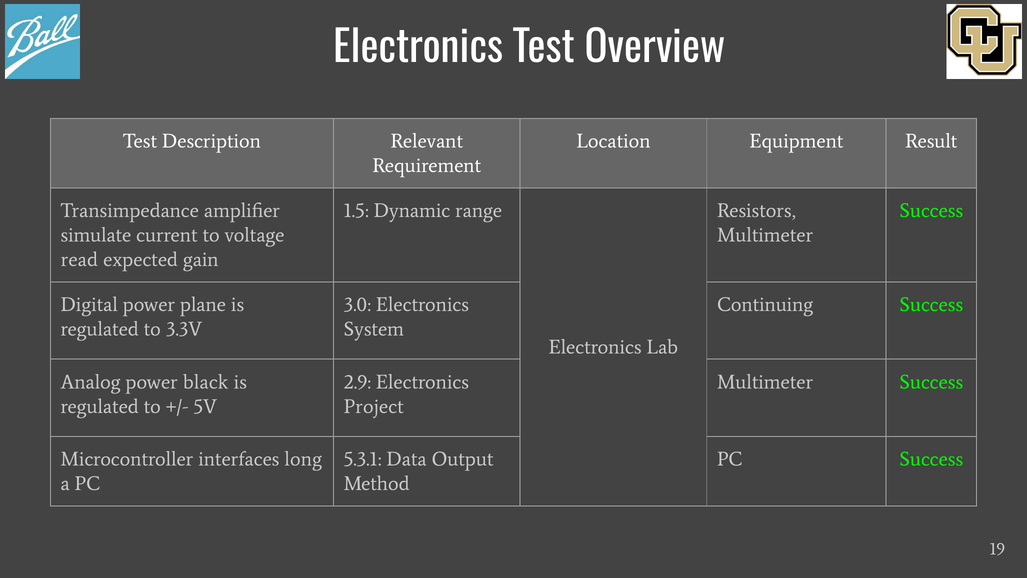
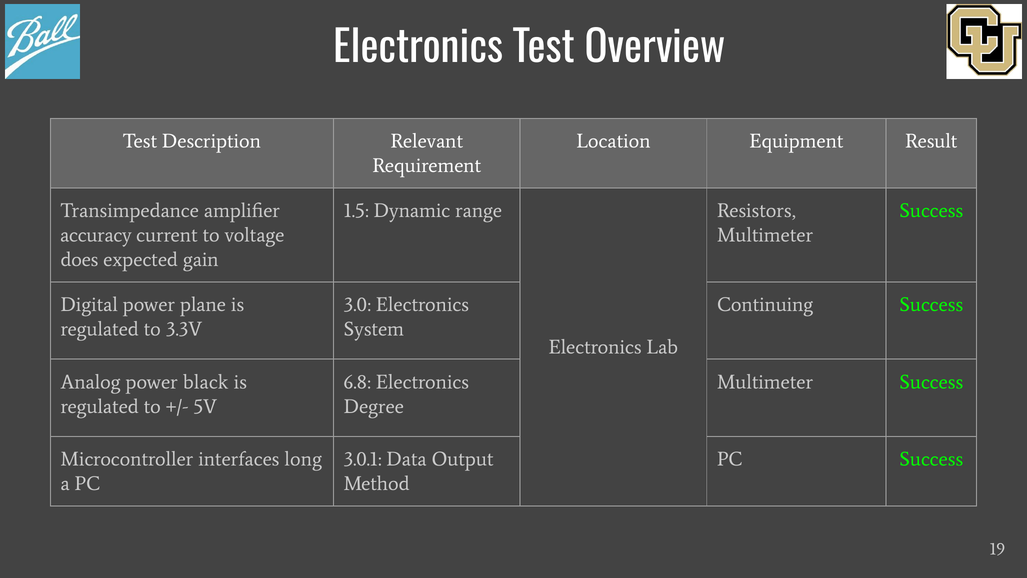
simulate: simulate -> accuracy (96, 235)
read: read -> does (79, 260)
2.9: 2.9 -> 6.8 (357, 382)
Project: Project -> Degree (374, 406)
5.3.1: 5.3.1 -> 3.0.1 (363, 459)
